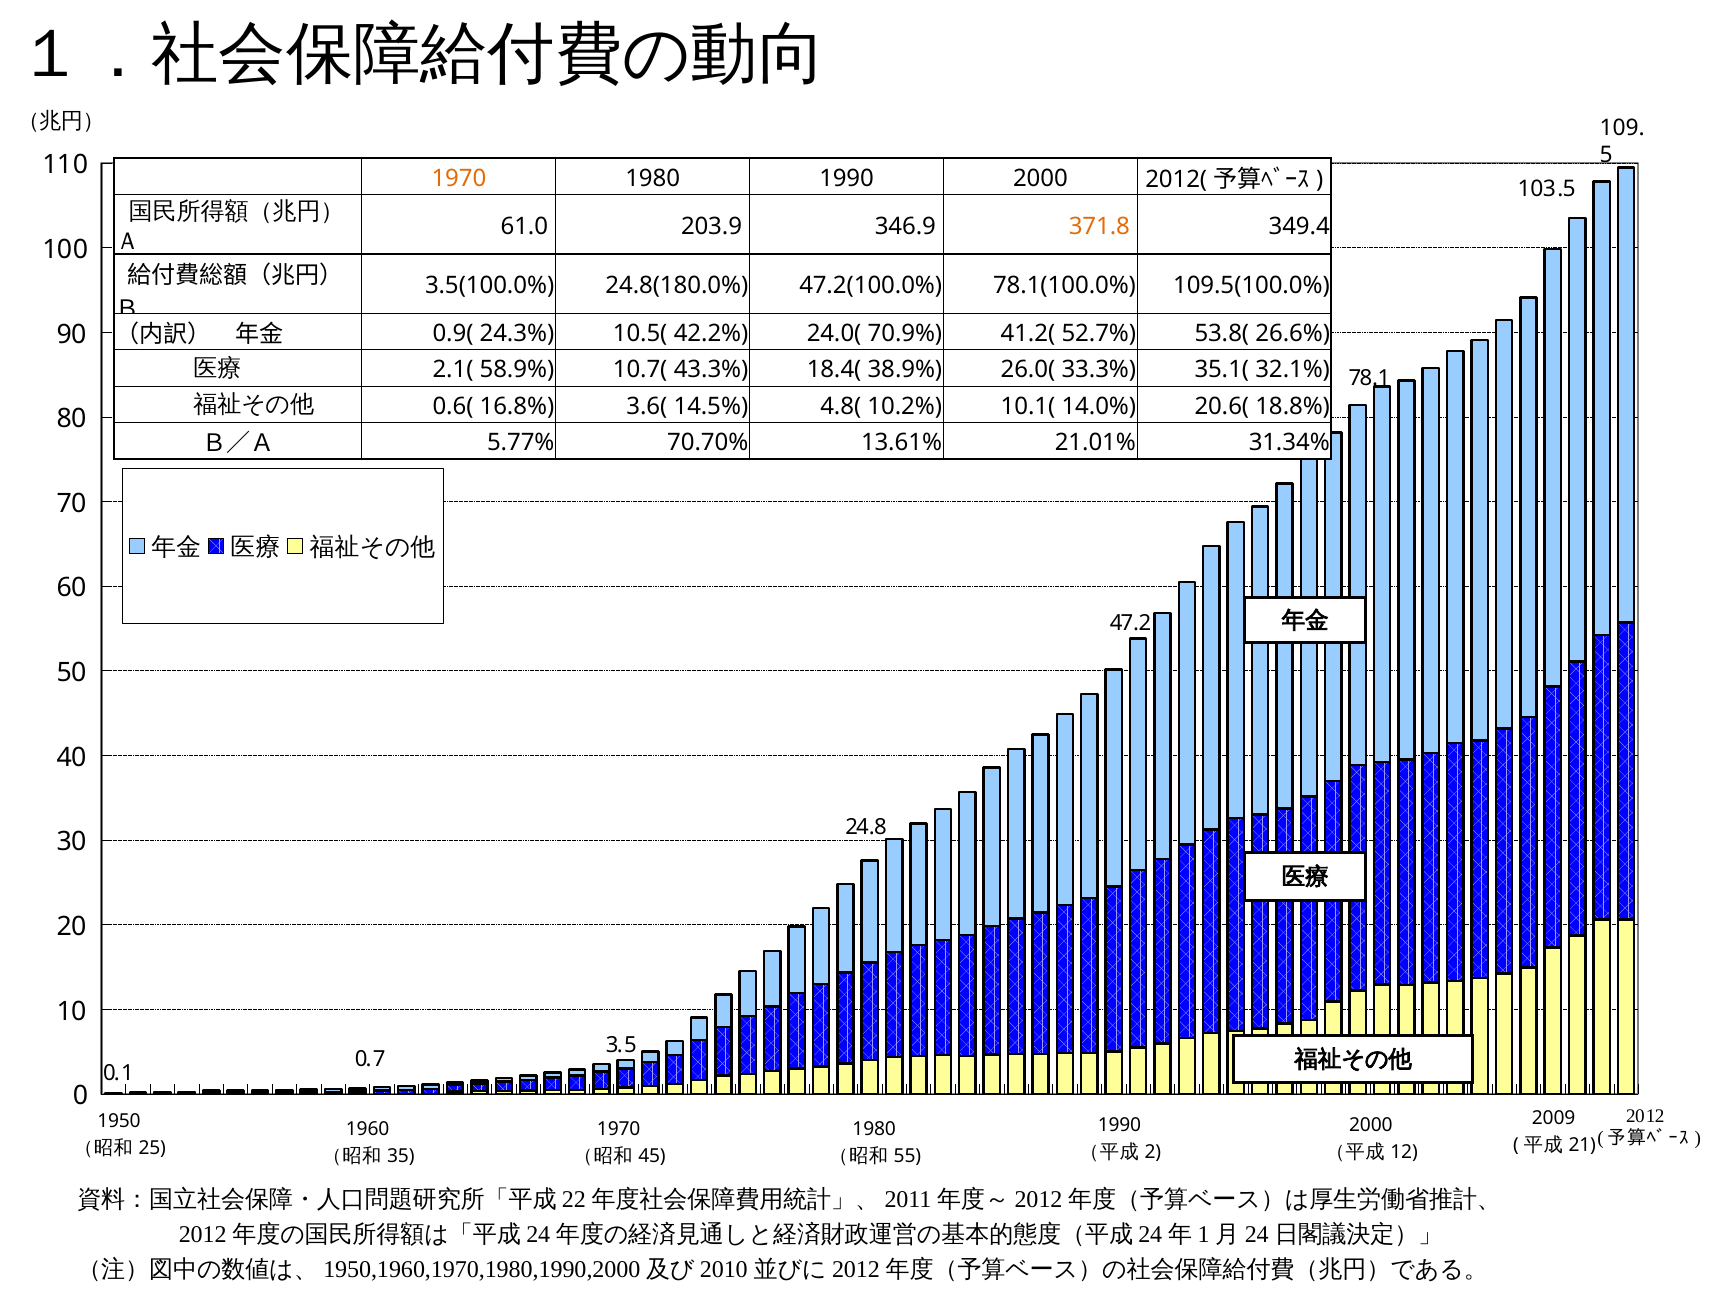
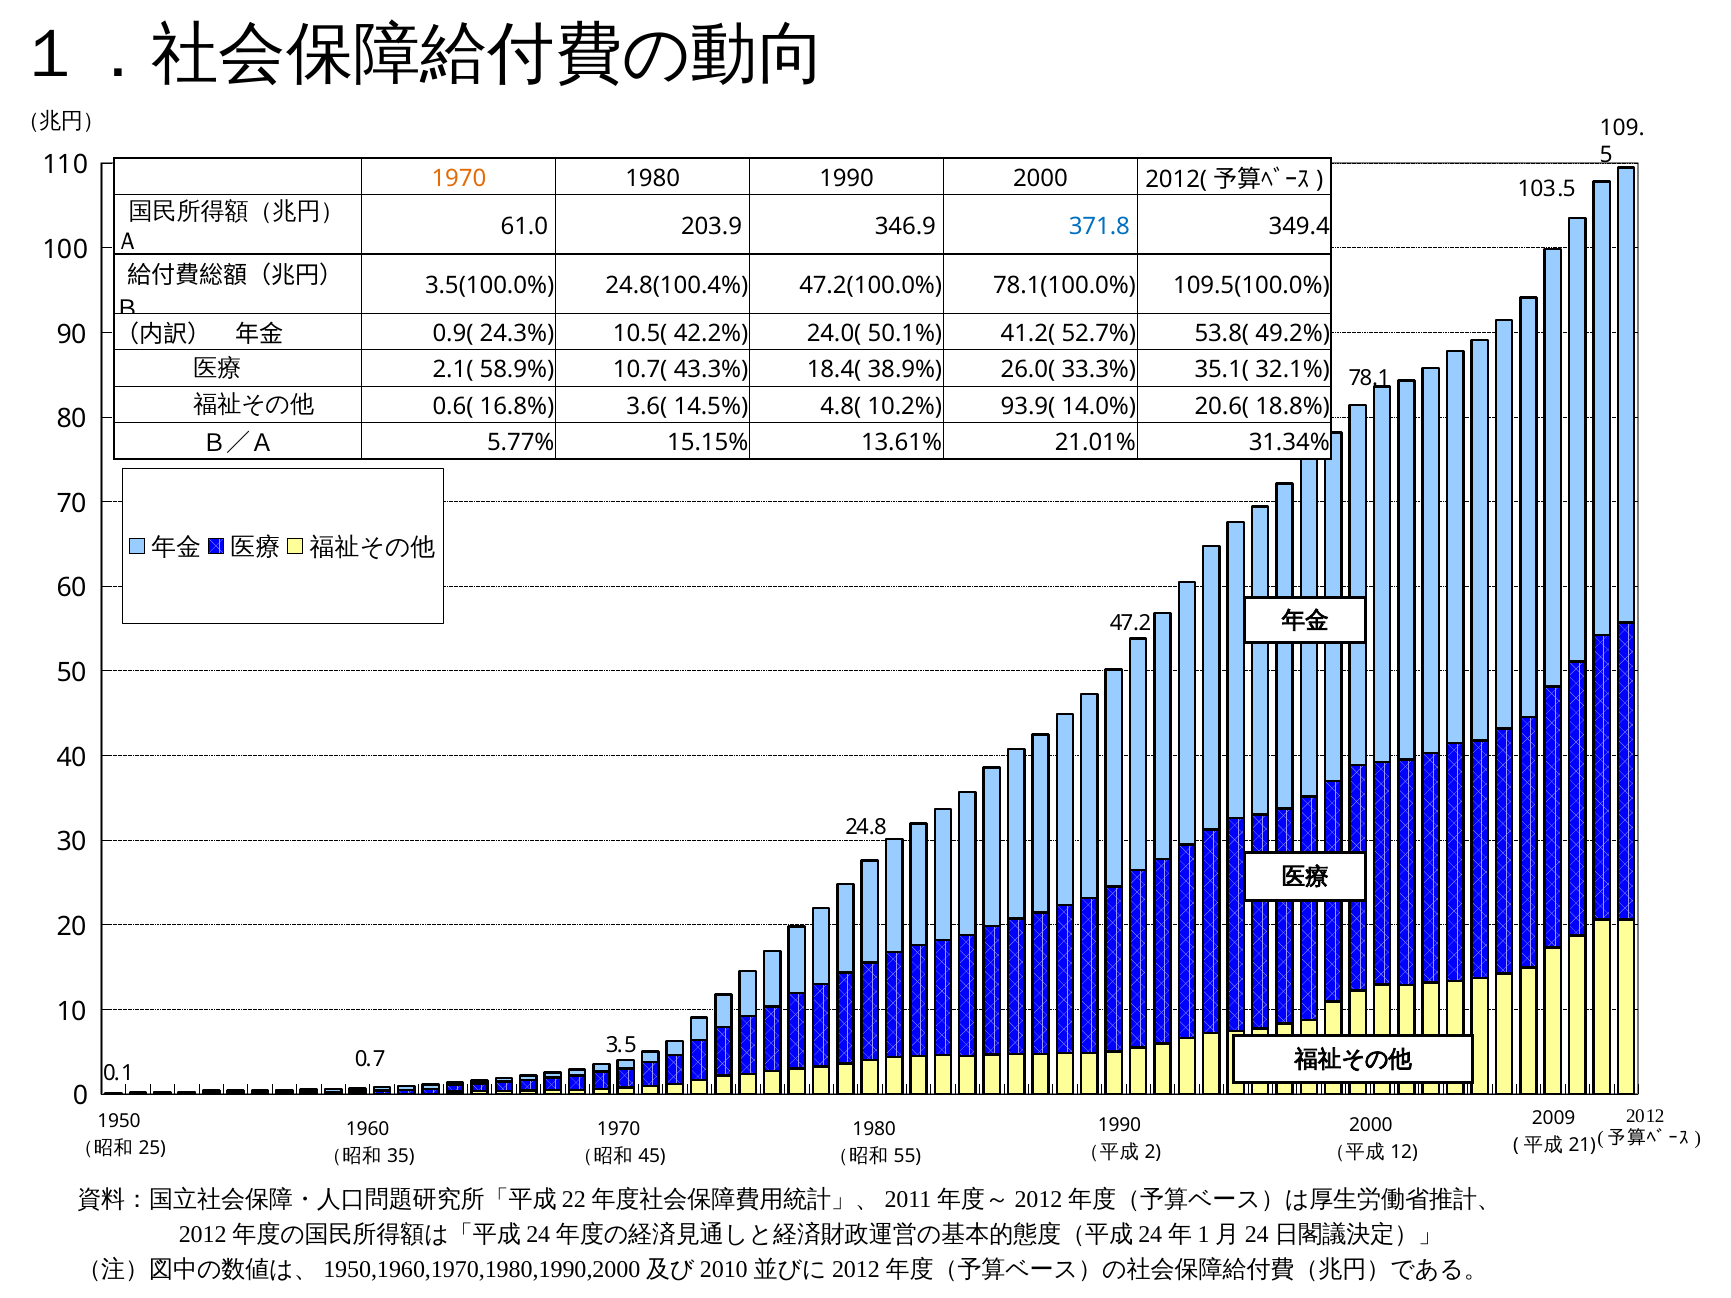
371.8 colour: orange -> blue (1099, 227)
24.8(180.0%: 24.8(180.0% -> 24.8(100.4% (677, 286)
70.9%: 70.9% -> 50.1% (905, 334)
26.6%: 26.6% -> 49.2% (1293, 334)
10.1(: 10.1( -> 93.9( (1028, 406)
70.70%: 70.70% -> 15.15% (708, 443)
